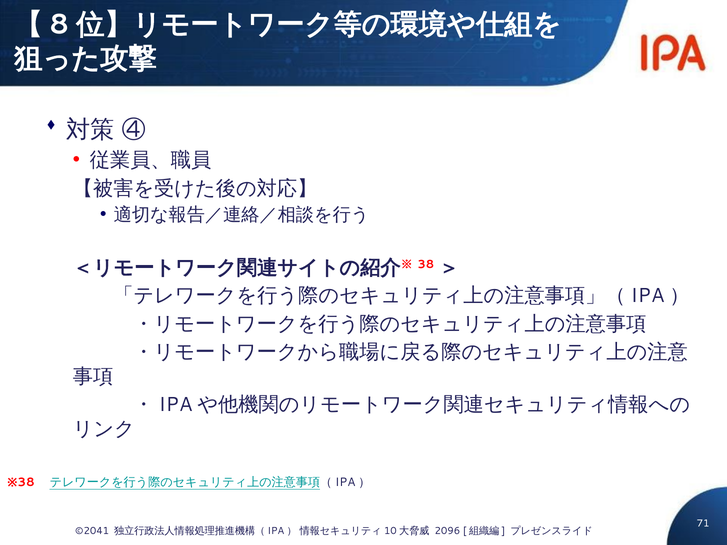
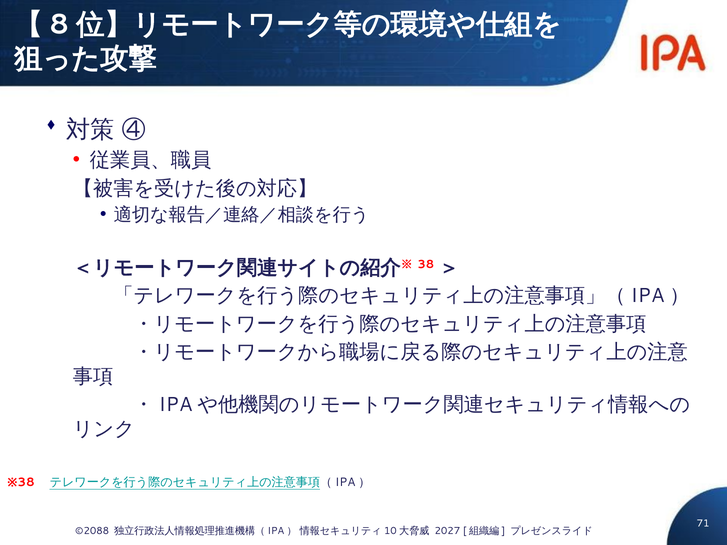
©2041: ©2041 -> ©2088 (92, 531)
2096: 2096 -> 2027 (447, 531)
